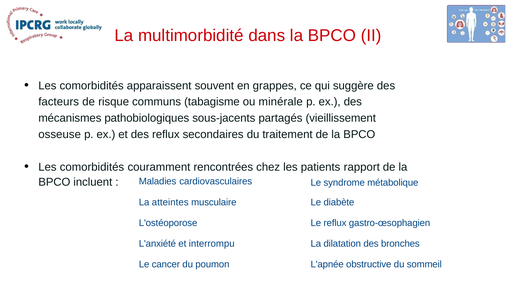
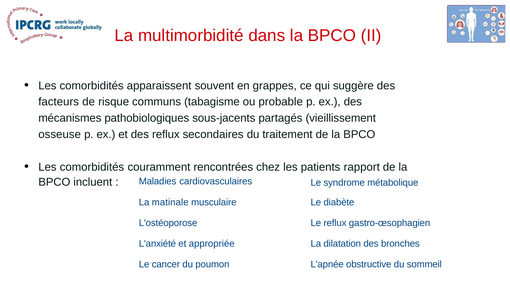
minérale: minérale -> probable (281, 102)
atteintes: atteintes -> matinale (170, 203)
interrompu: interrompu -> appropriée (212, 244)
